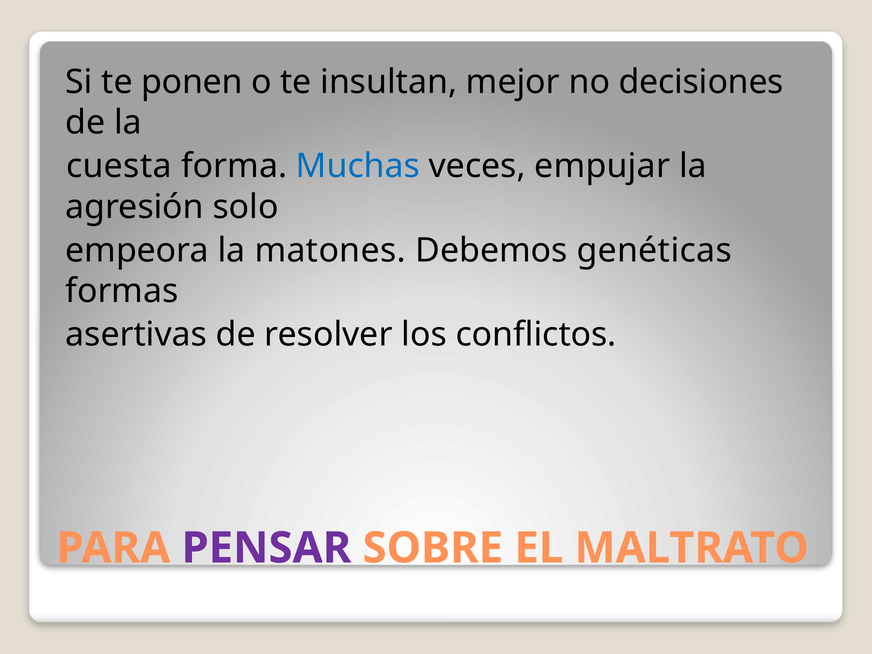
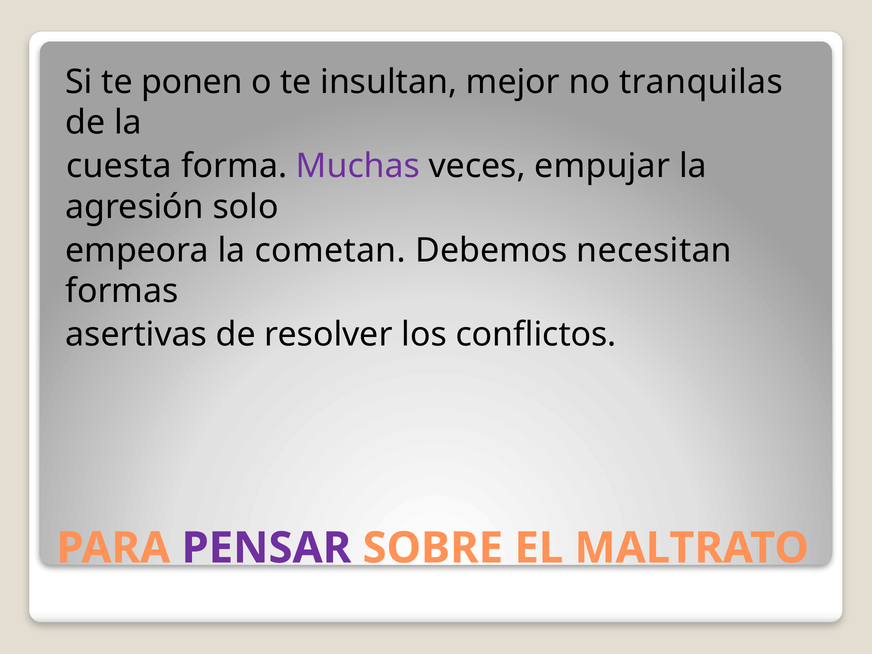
decisiones: decisiones -> tranquilas (701, 82)
Muchas colour: blue -> purple (358, 166)
matones: matones -> cometan (330, 250)
genéticas: genéticas -> necesitan (654, 250)
